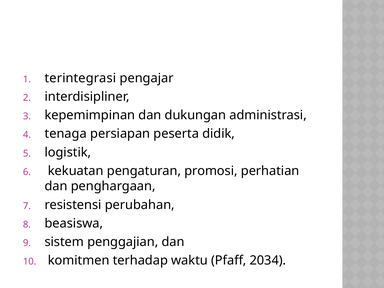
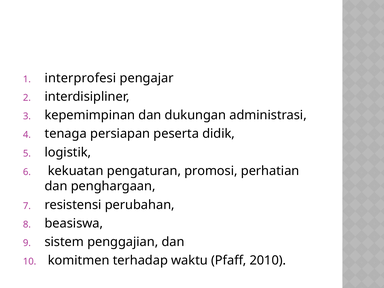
terintegrasi: terintegrasi -> interprofesi (80, 78)
2034: 2034 -> 2010 (268, 261)
